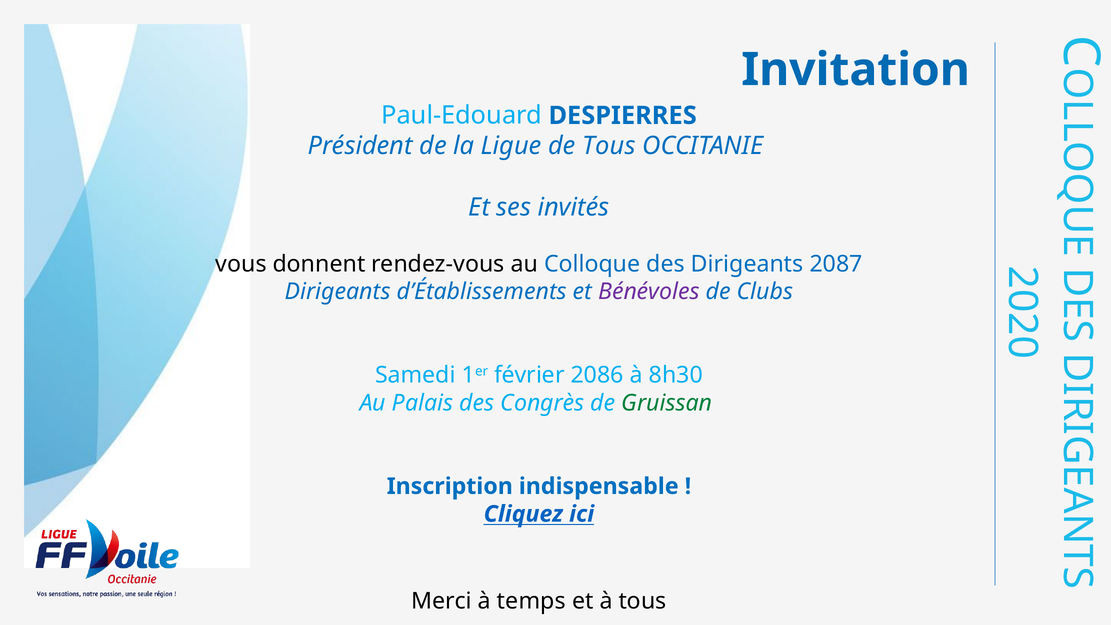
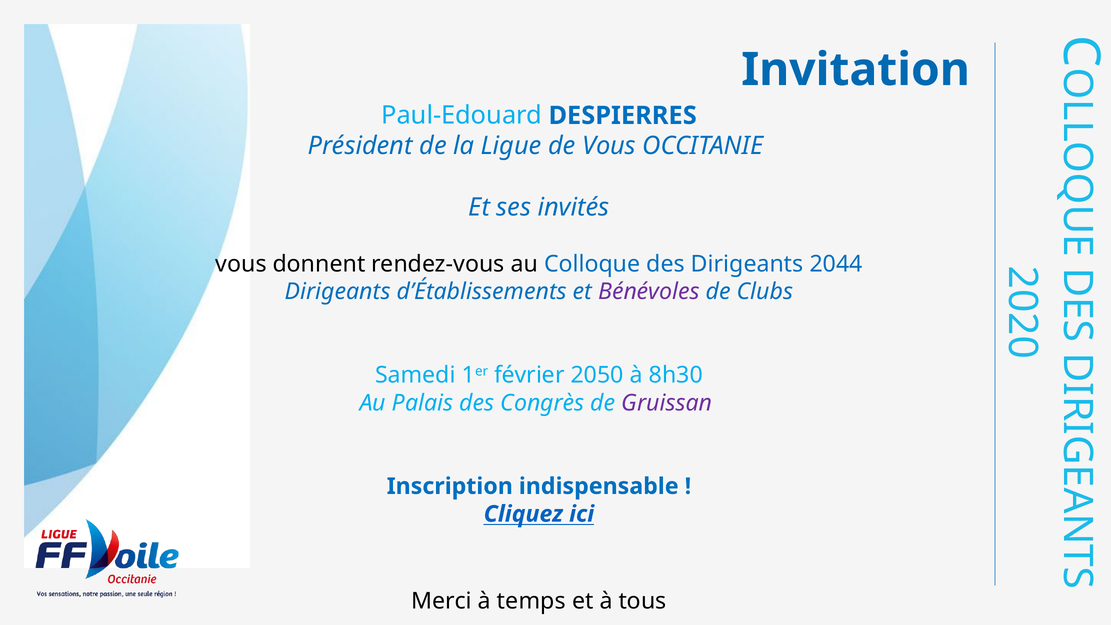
de Tous: Tous -> Vous (609, 146)
2087: 2087 -> 2044 (836, 264)
2086: 2086 -> 2050 (597, 375)
Gruissan colour: green -> purple (667, 403)
